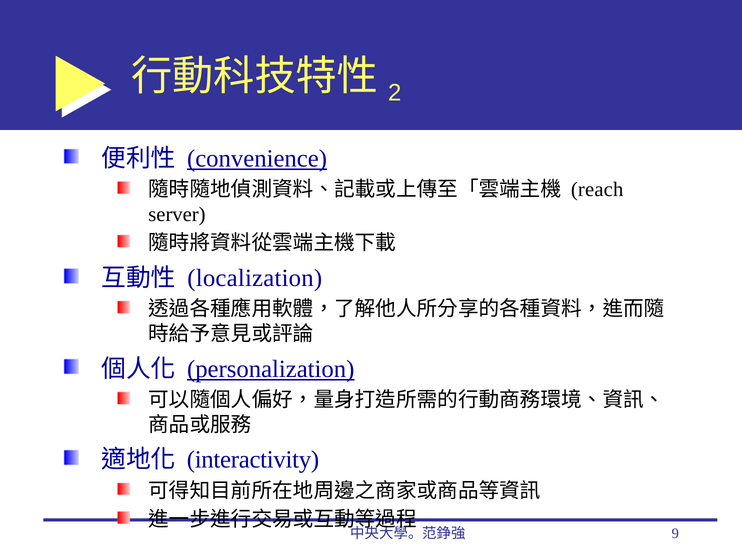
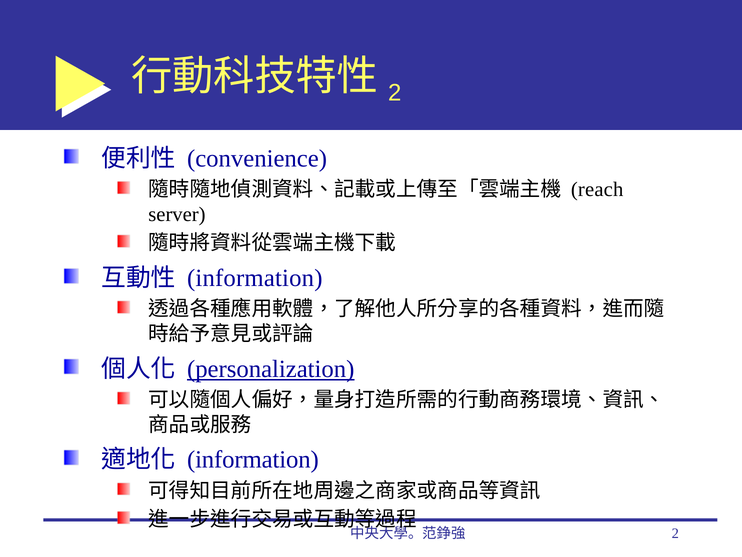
convenience underline: present -> none (257, 158)
localization: localization -> information (255, 278)
interactivity: interactivity -> information (253, 459)
9: 9 -> 2 (675, 533)
